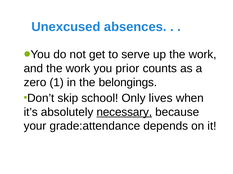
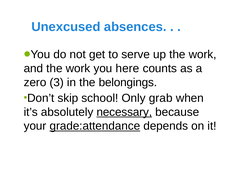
prior: prior -> here (127, 69)
1: 1 -> 3 (57, 83)
lives: lives -> grab (161, 99)
grade:attendance underline: none -> present (95, 127)
